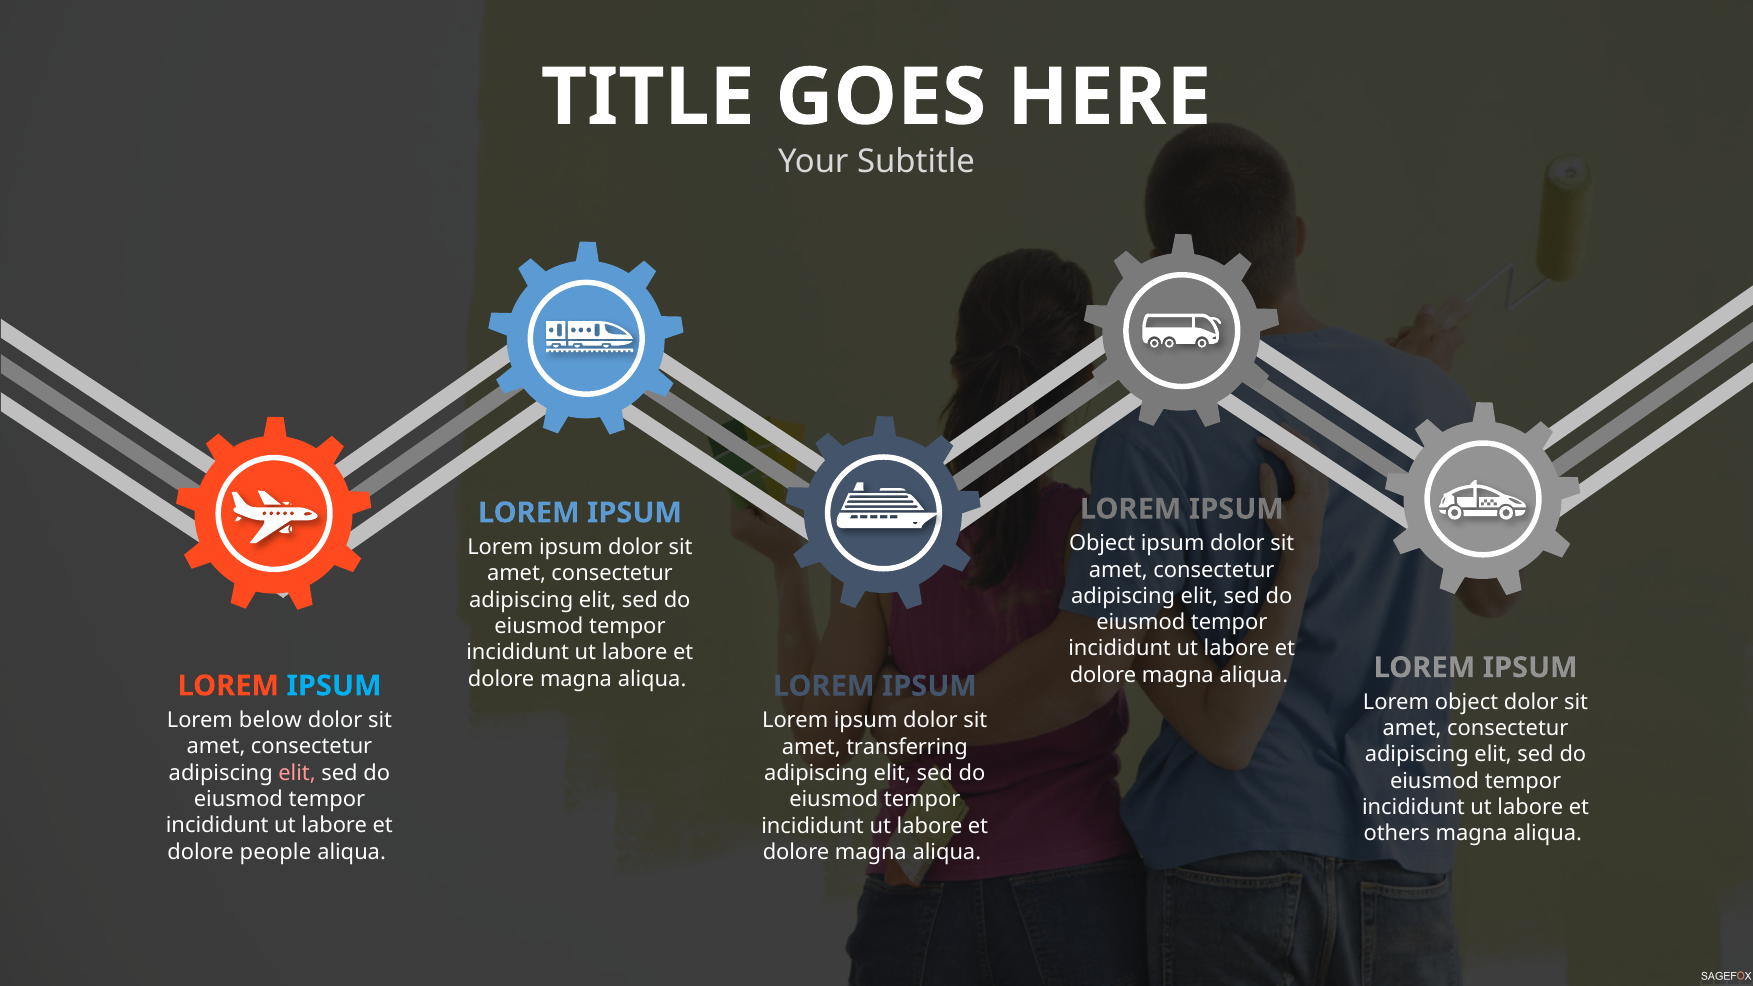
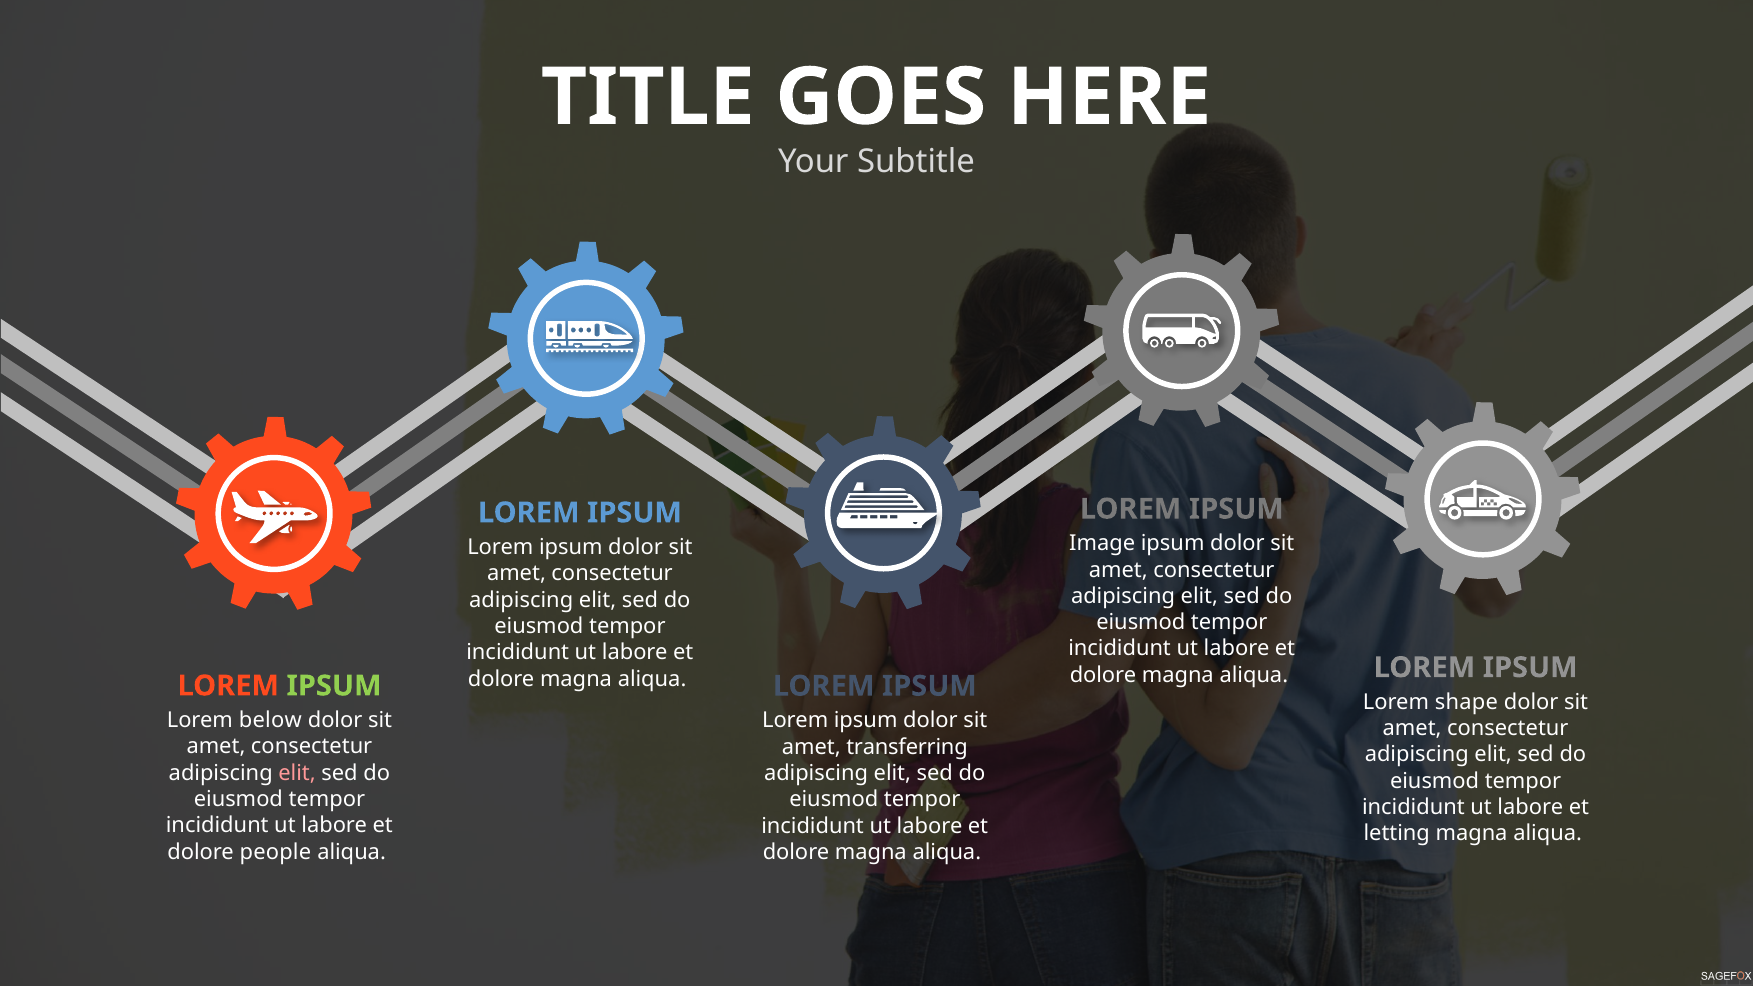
Object: Object -> Image (1102, 544)
IPSUM colour: light blue -> light green (334, 686)
Lorem object: object -> shape (1466, 702)
others: others -> letting (1397, 834)
